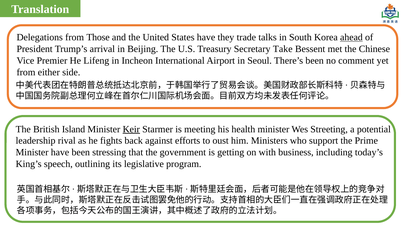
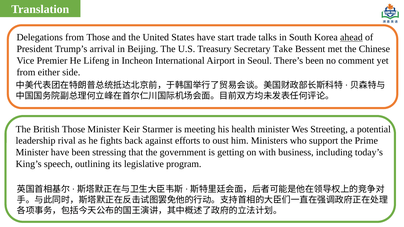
they: they -> start (226, 37)
British Island: Island -> Those (74, 129)
Keir underline: present -> none (131, 129)
